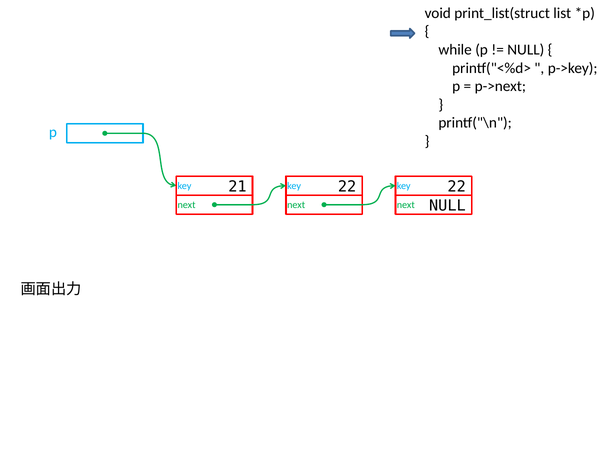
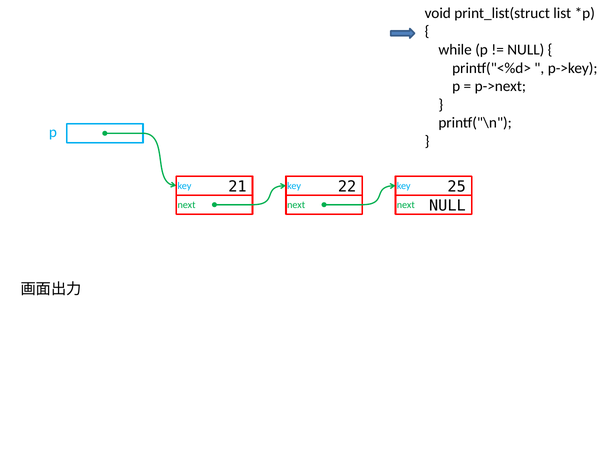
21 22: 22 -> 25 (457, 187)
